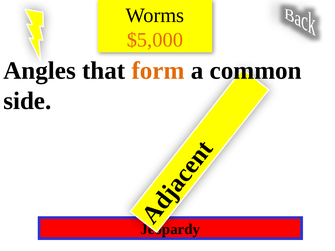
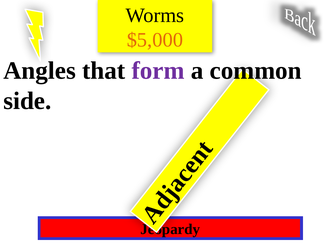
form colour: orange -> purple (158, 71)
